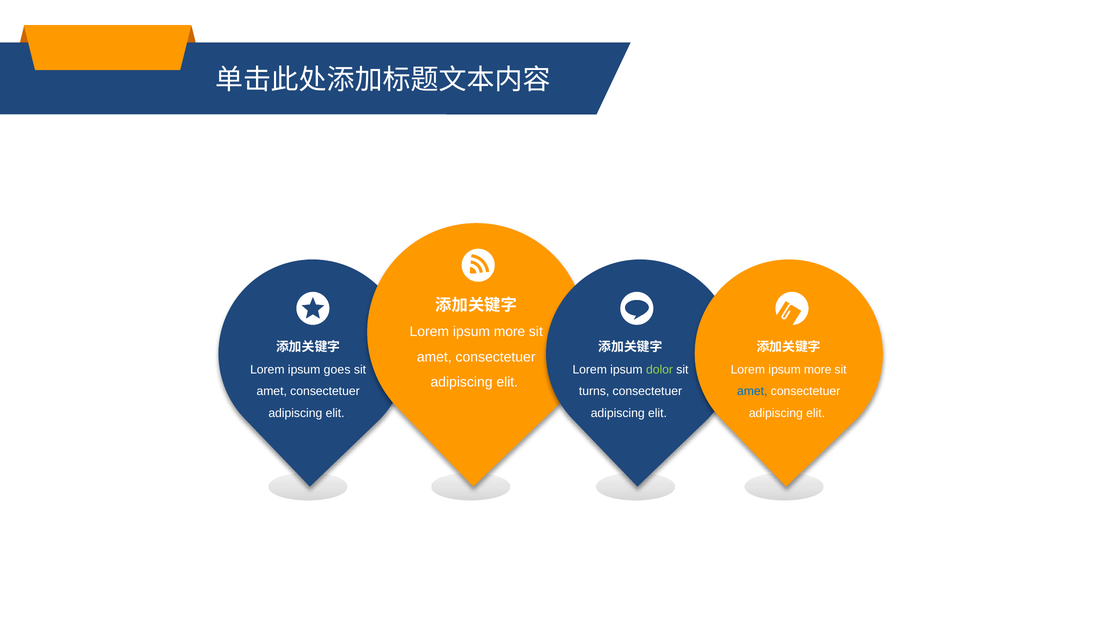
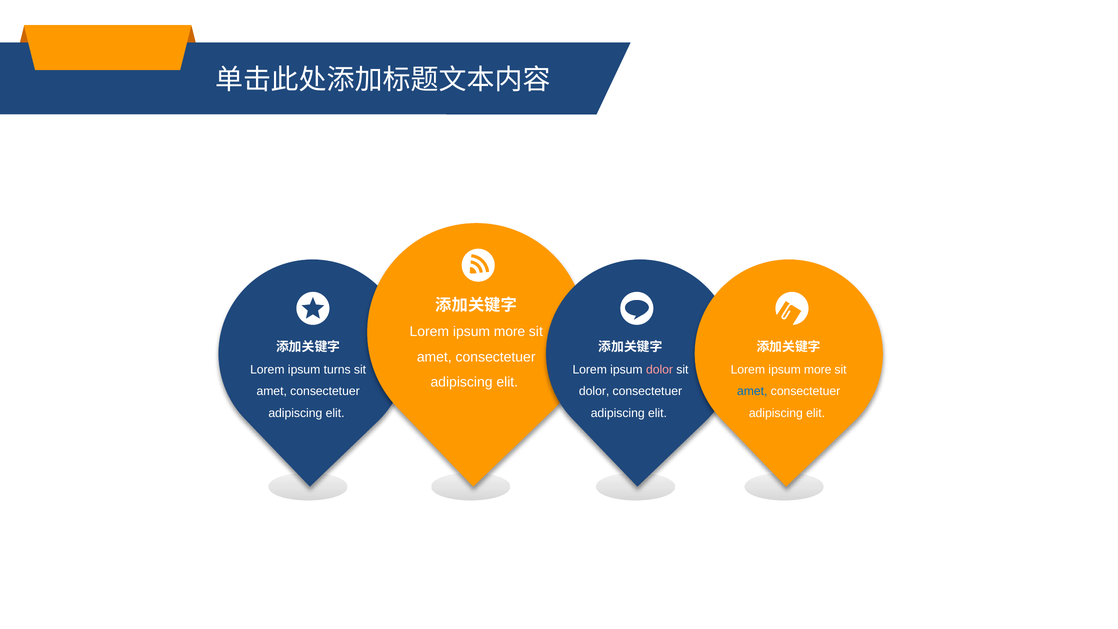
goes: goes -> turns (337, 369)
dolor colour: light green -> pink (660, 369)
turns: turns -> dolor (594, 391)
